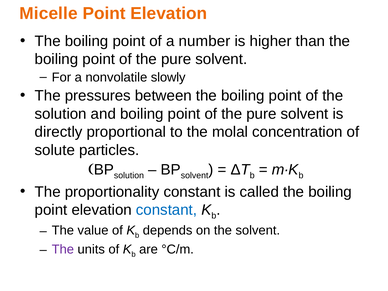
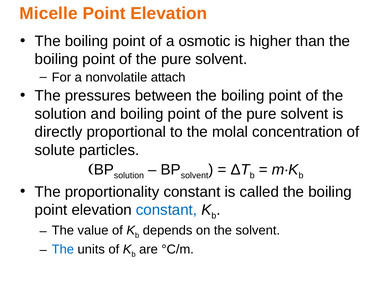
number: number -> osmotic (205, 41)
slowly: slowly -> attach (168, 77)
The colour: purple -> blue (63, 249)
